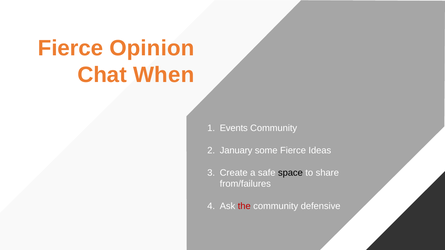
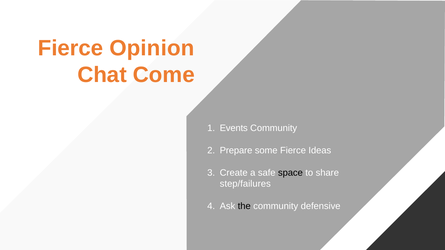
When: When -> Come (164, 75)
January: January -> Prepare (236, 151)
from/failures: from/failures -> step/failures (245, 184)
the colour: red -> black (244, 206)
